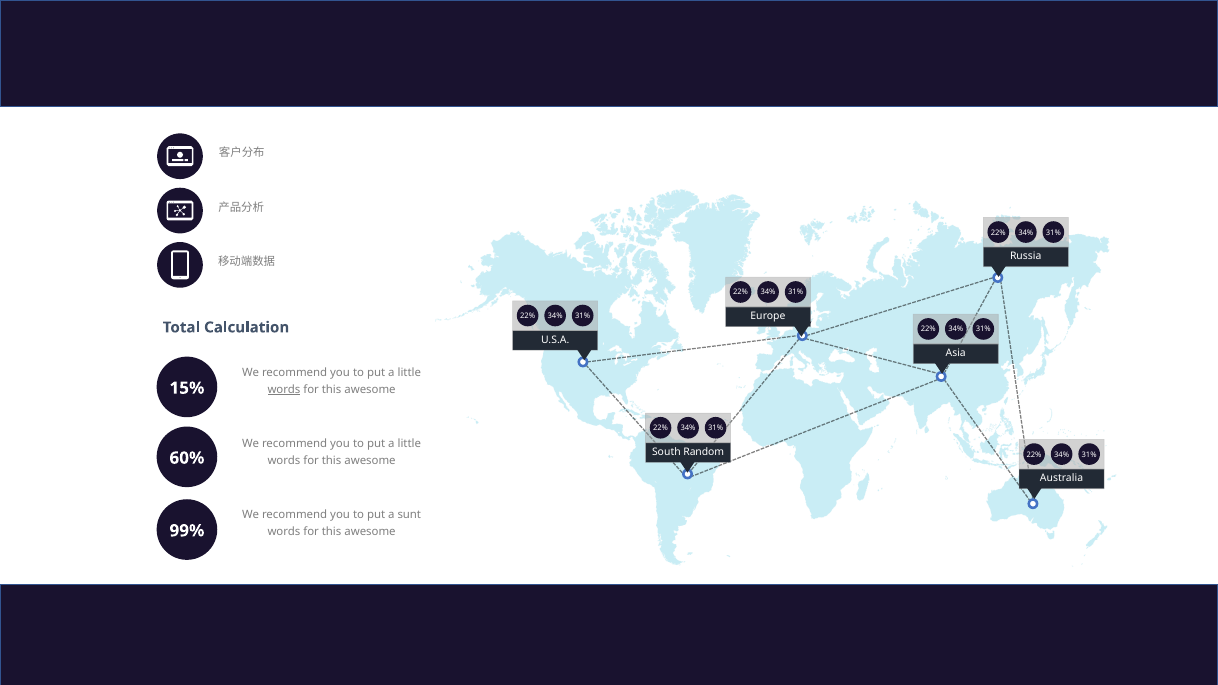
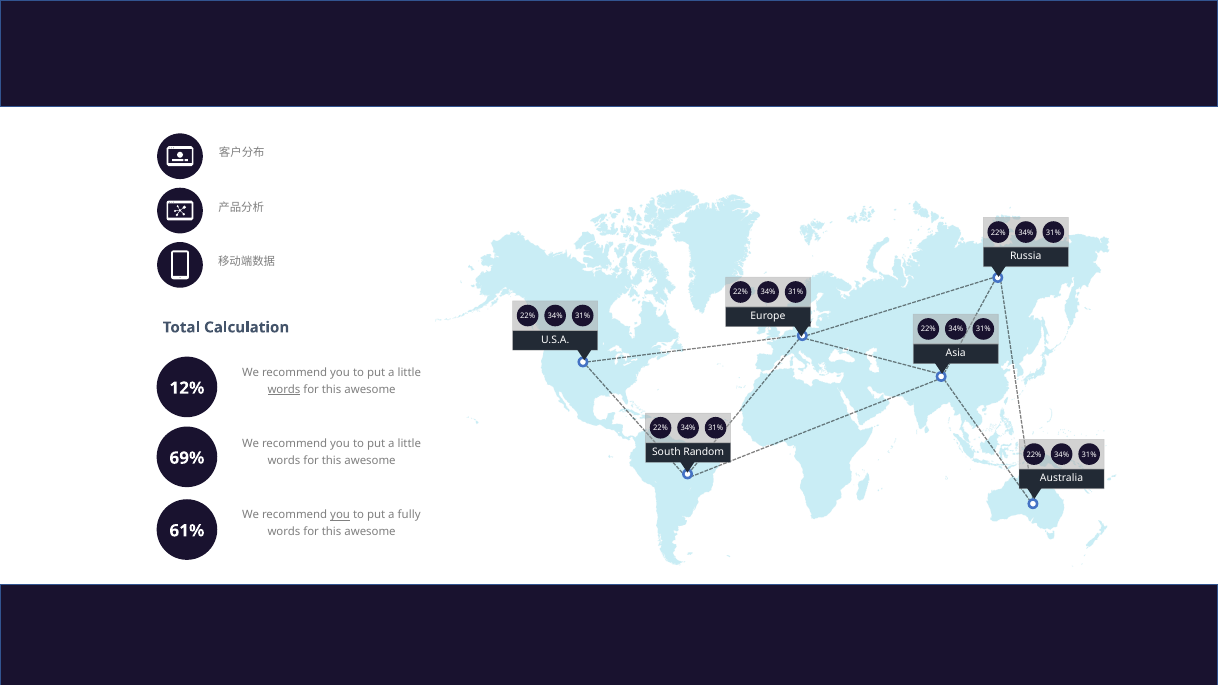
15%: 15% -> 12% (187, 388)
60%: 60% -> 69% (187, 458)
you underline: none -> present (340, 515)
sunt: sunt -> fully (409, 515)
99%: 99% -> 61% (187, 531)
